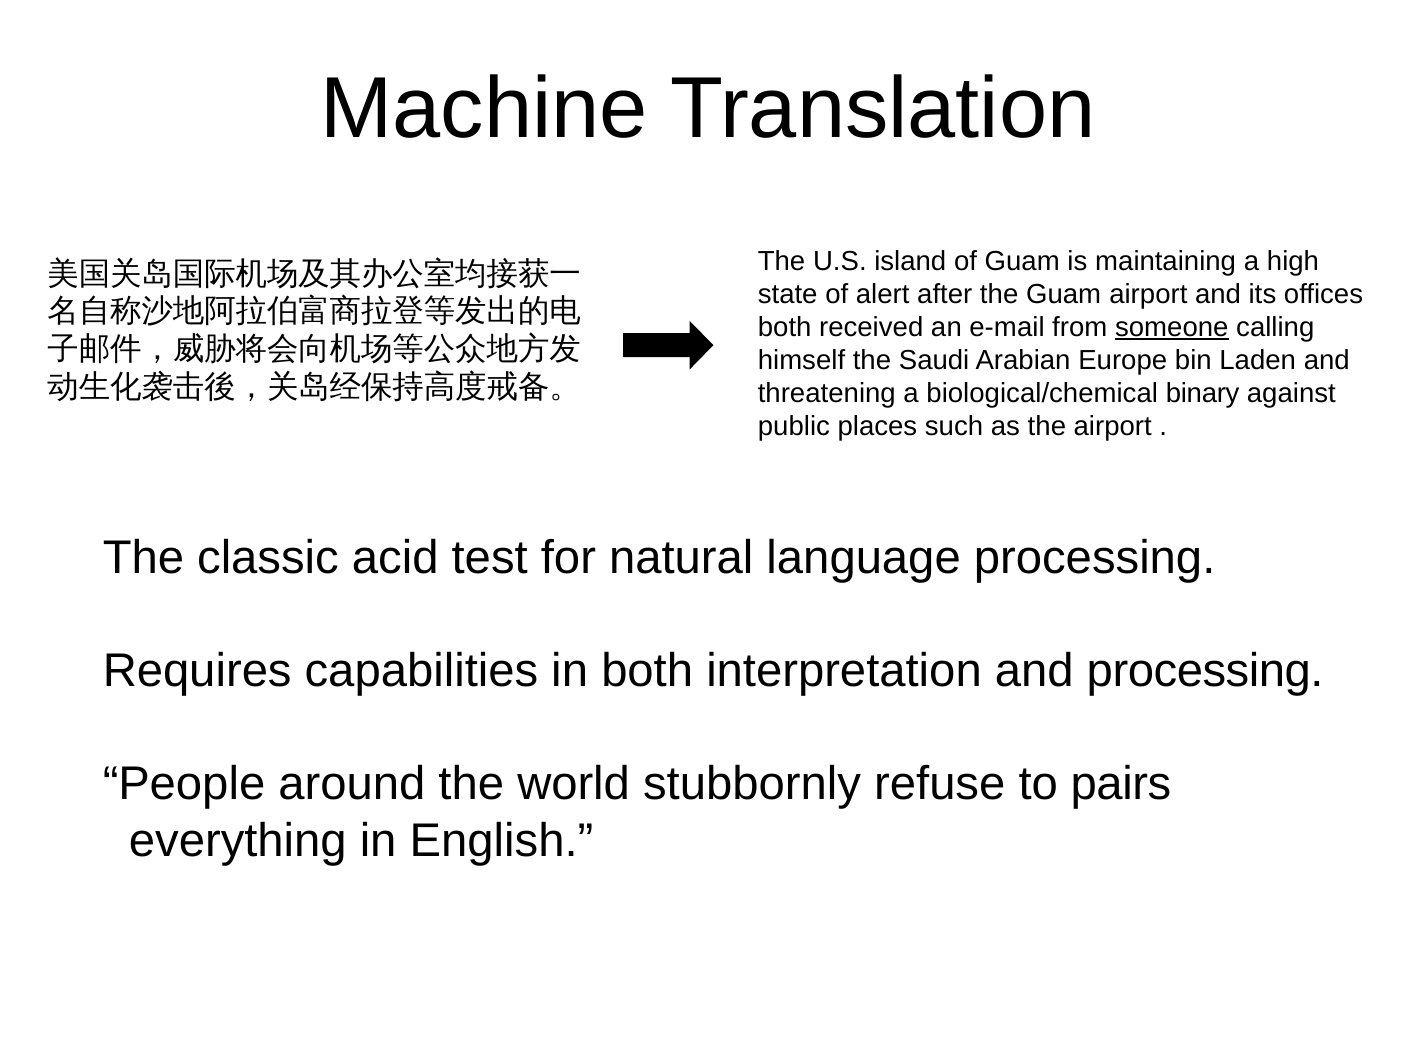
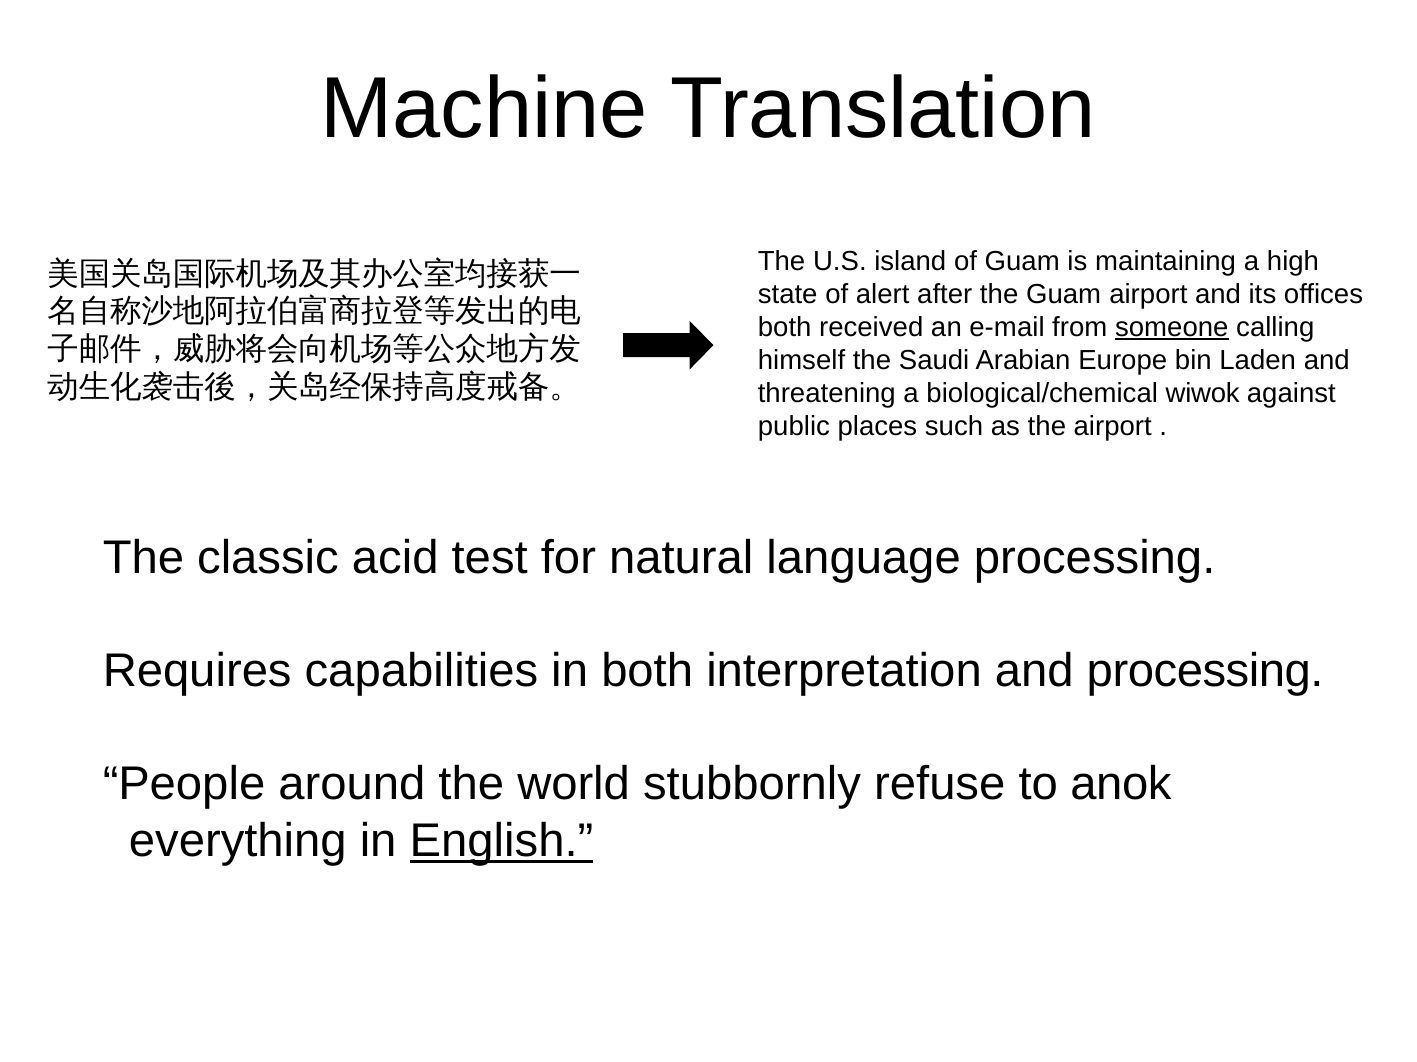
binary: binary -> wiwok (1203, 394)
pairs: pairs -> anok (1121, 785)
English underline: none -> present (502, 842)
